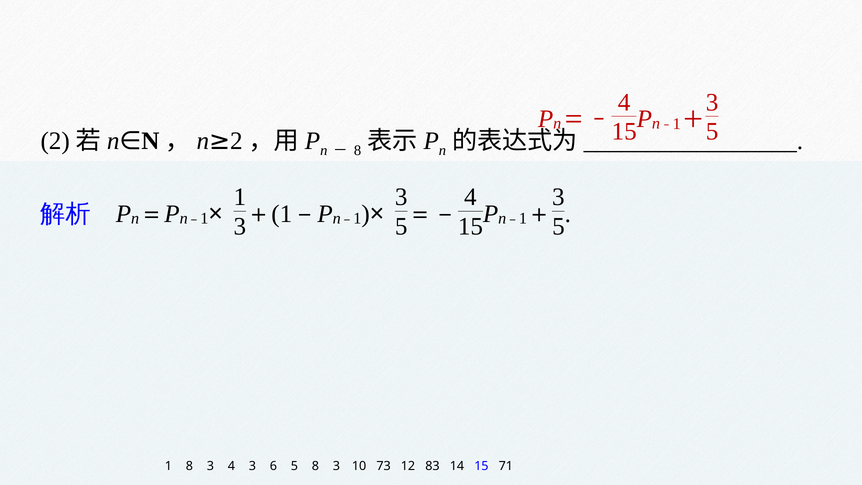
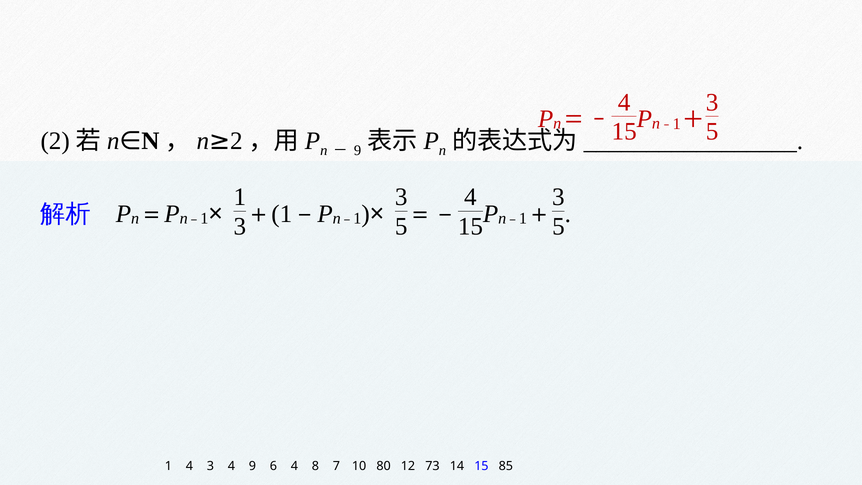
8: 8 -> 9 (358, 151)
1 8: 8 -> 4 (189, 466)
4 3: 3 -> 9 (252, 466)
6 5: 5 -> 4 (294, 466)
3: 3 -> 7 (336, 466)
73: 73 -> 80 (384, 466)
83: 83 -> 73 (432, 466)
71: 71 -> 85 (506, 466)
